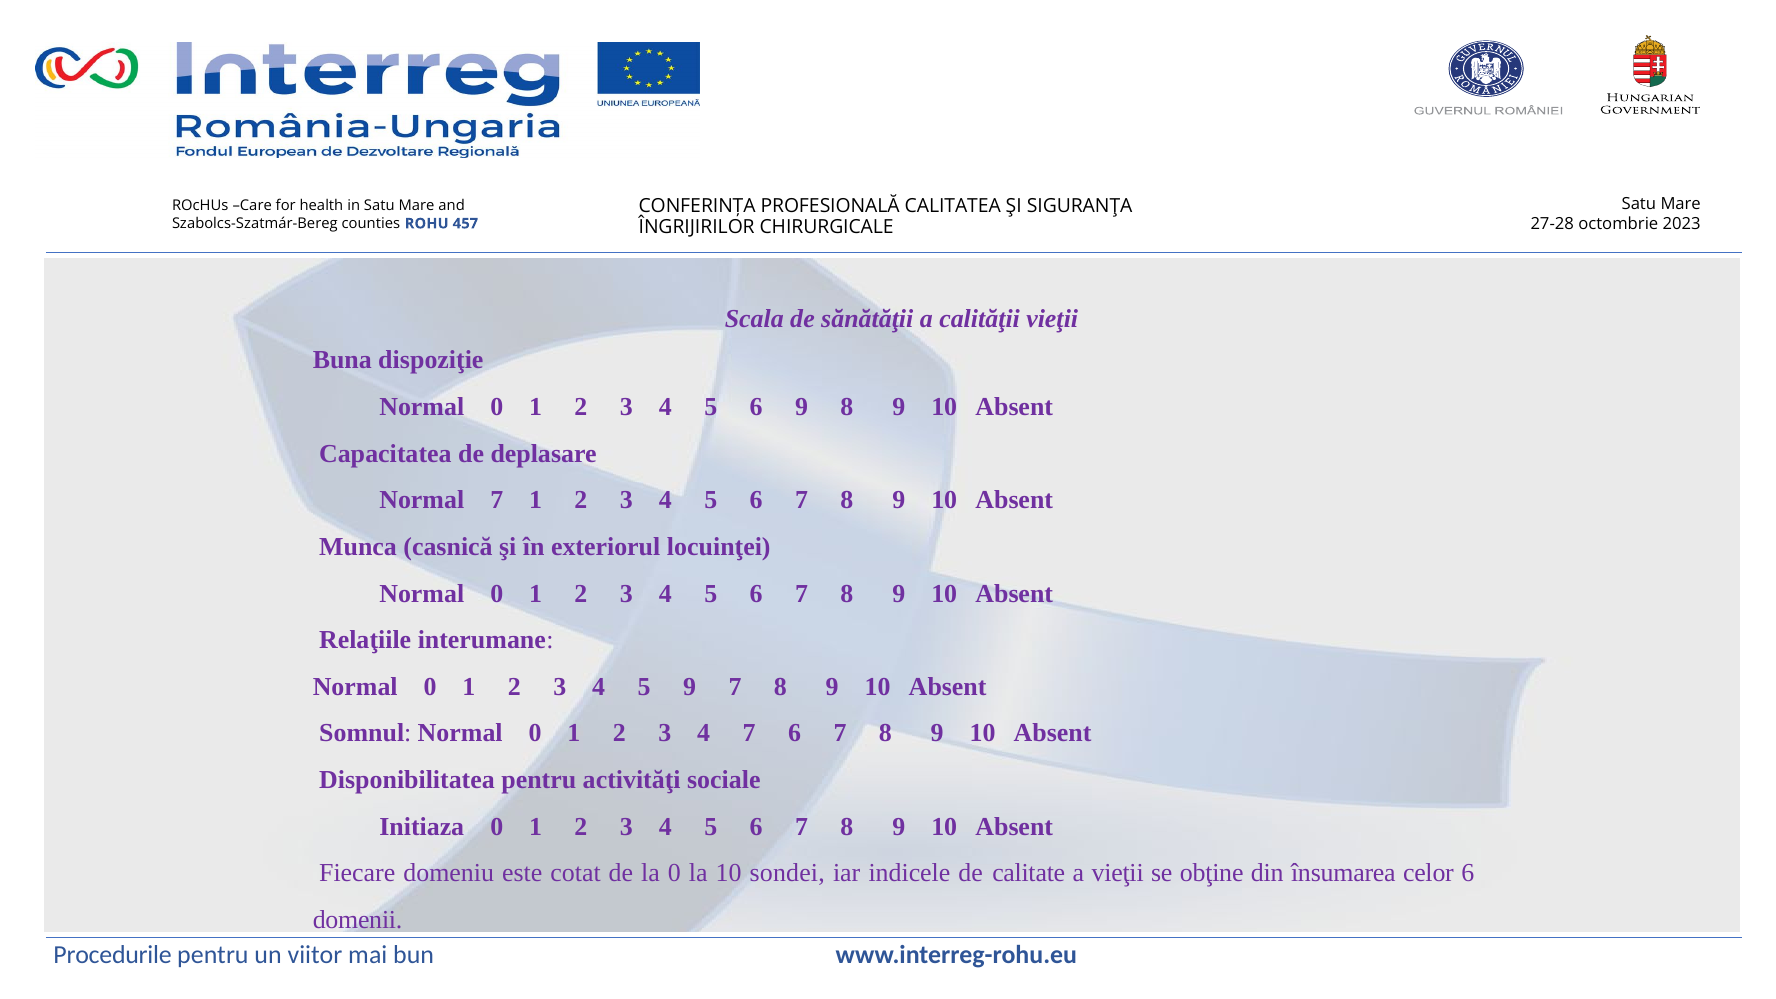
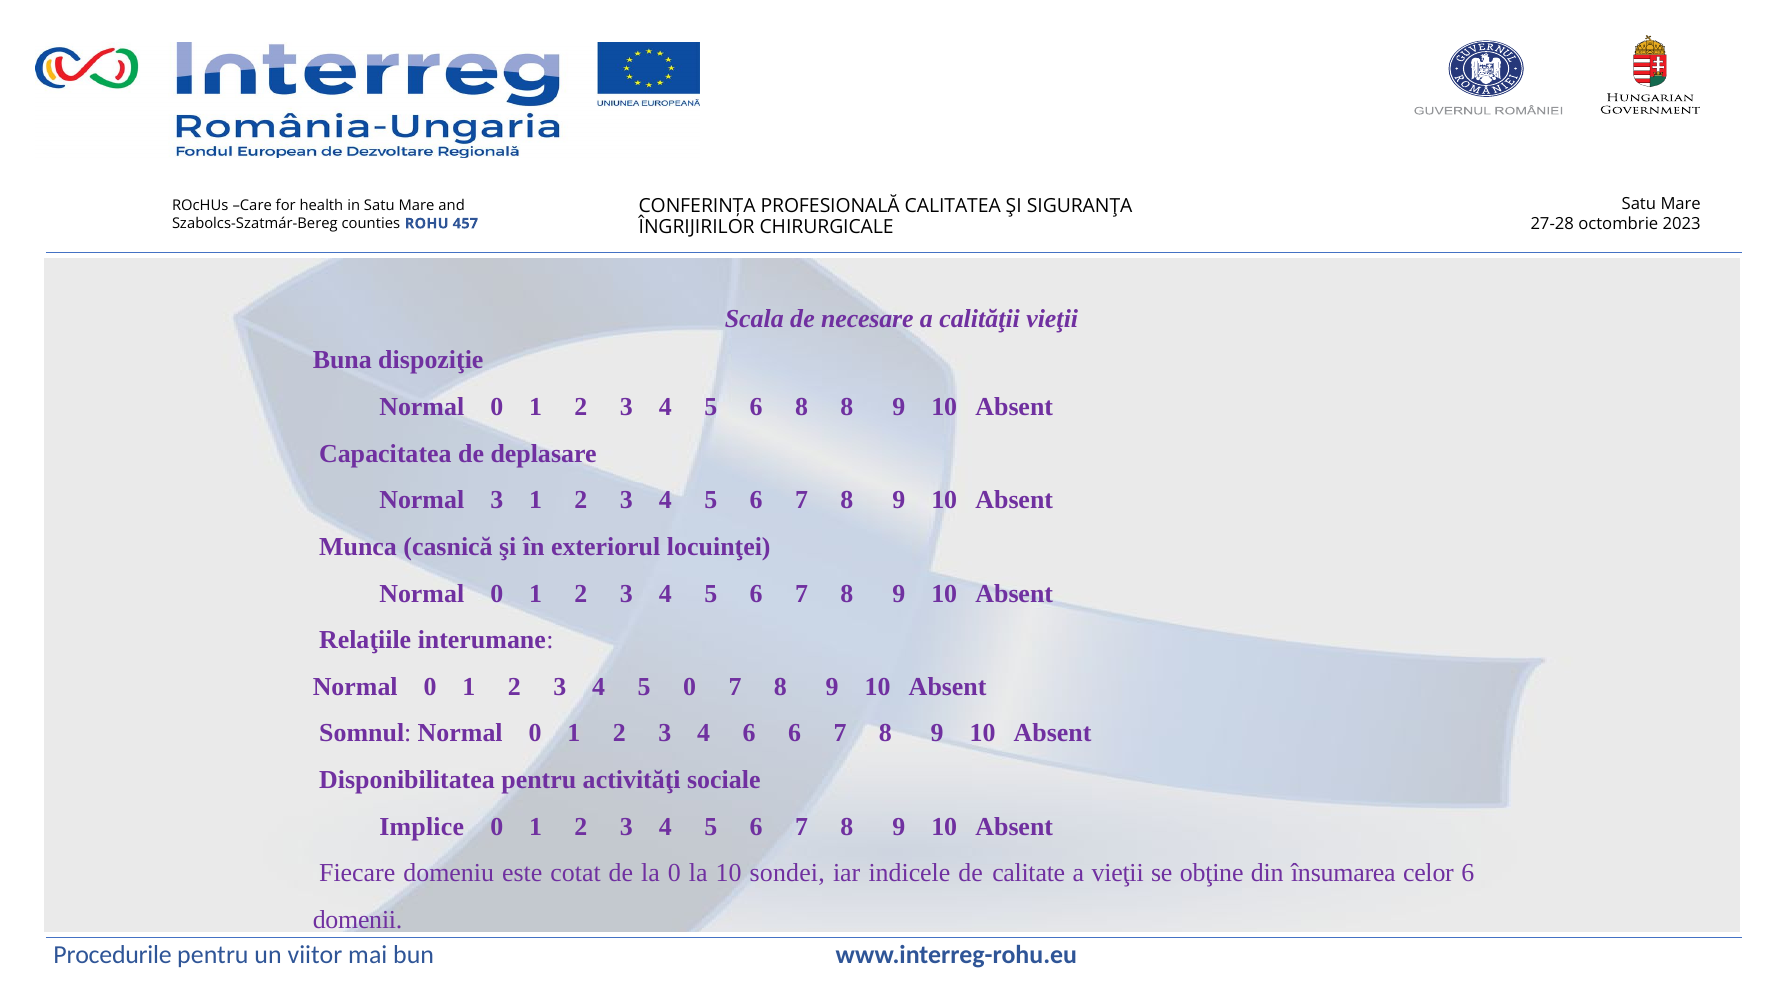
sănătăţii: sănătăţii -> necesare (867, 319)
6 9: 9 -> 8 (802, 407)
Normal 7: 7 -> 3 (497, 500)
5 9: 9 -> 0 (690, 687)
4 7: 7 -> 6 (749, 733)
Initiaza: Initiaza -> Implice (422, 827)
